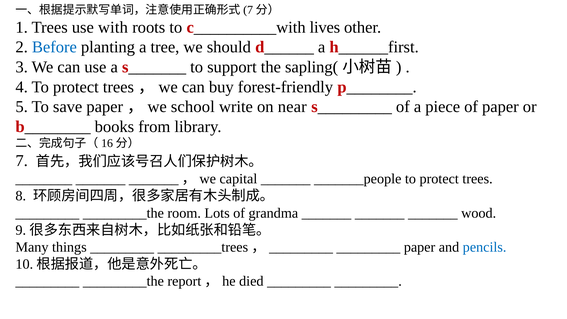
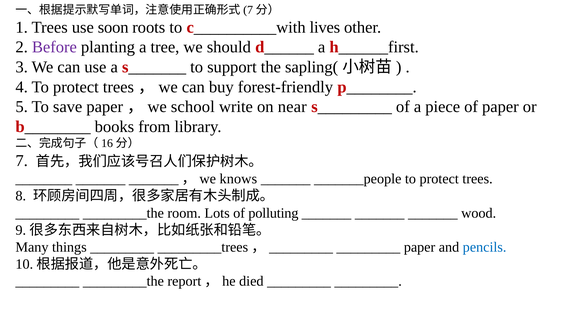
with: with -> soon (113, 27)
Before colour: blue -> purple (54, 47)
capital: capital -> knows (238, 179)
grandma: grandma -> polluting (273, 213)
